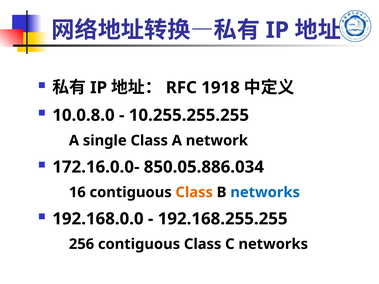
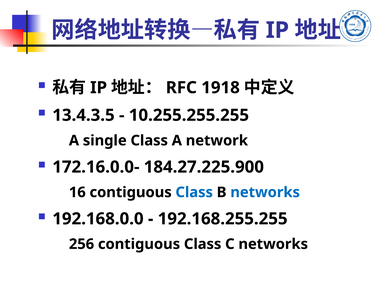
10.0.8.0: 10.0.8.0 -> 13.4.3.5 (83, 115)
850.05.886.034: 850.05.886.034 -> 184.27.225.900 (204, 167)
Class colour: orange -> blue (194, 192)
